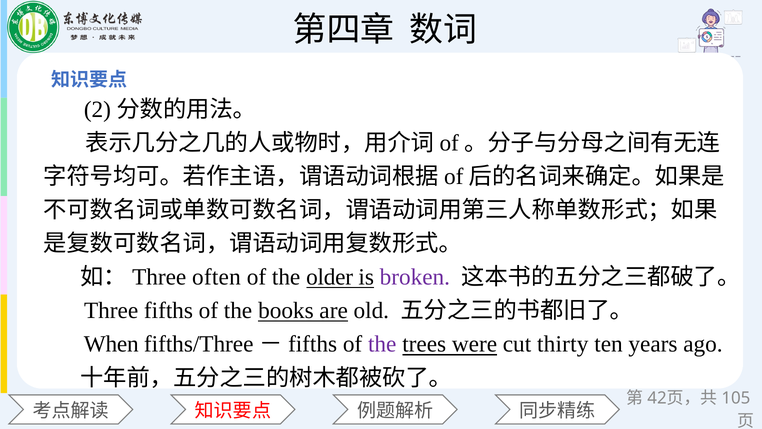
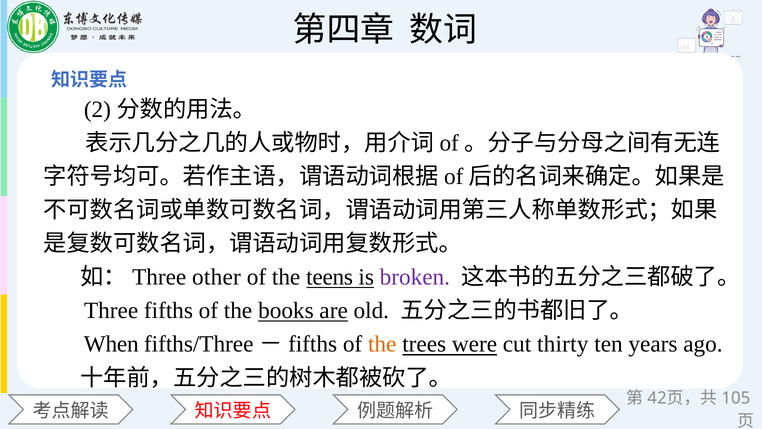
often: often -> other (216, 277)
older: older -> teens (330, 277)
the colour: purple -> orange (382, 344)
